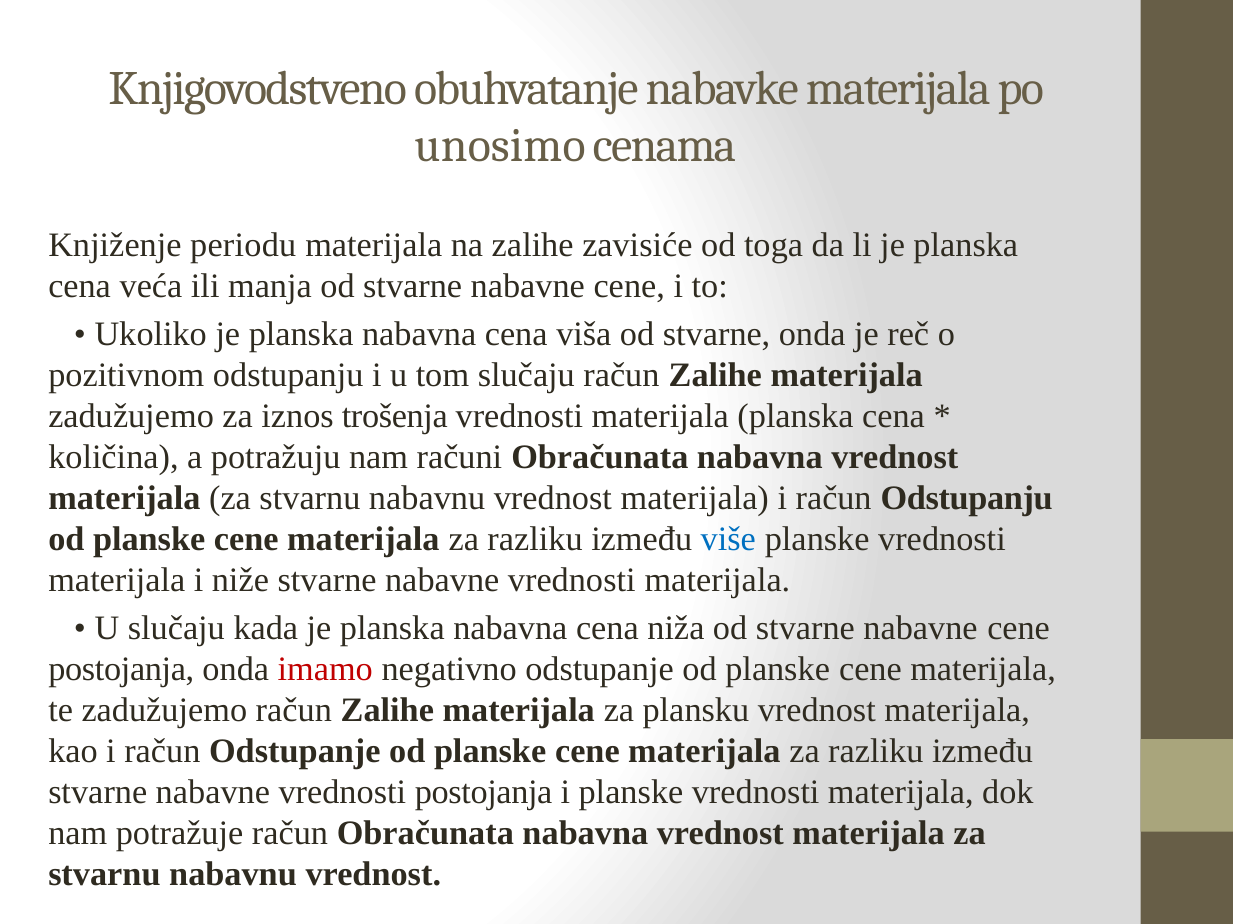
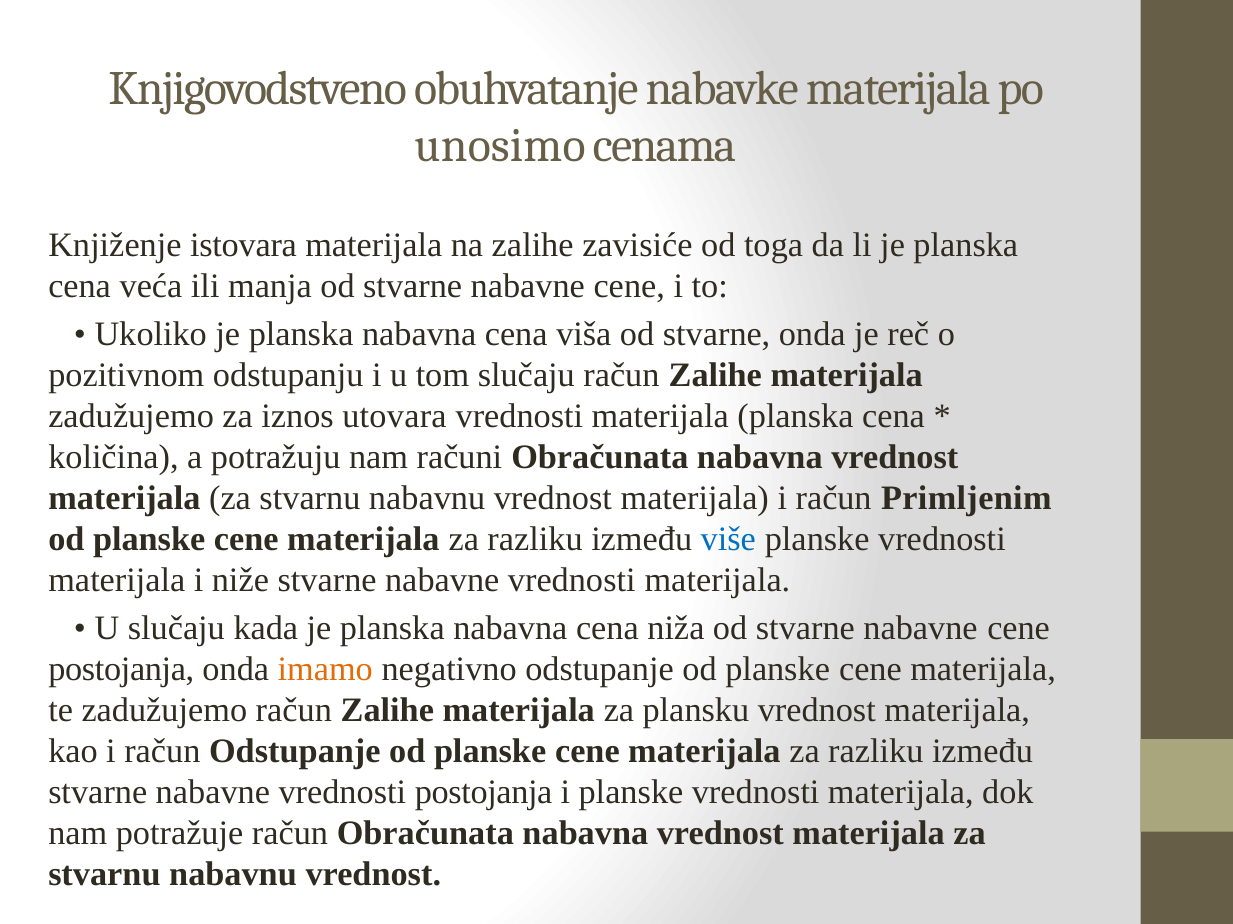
periodu: periodu -> istovara (243, 245)
trošenja: trošenja -> utovara (394, 416)
račun Odstupanju: Odstupanju -> Primljenim (966, 498)
imamo colour: red -> orange (325, 670)
